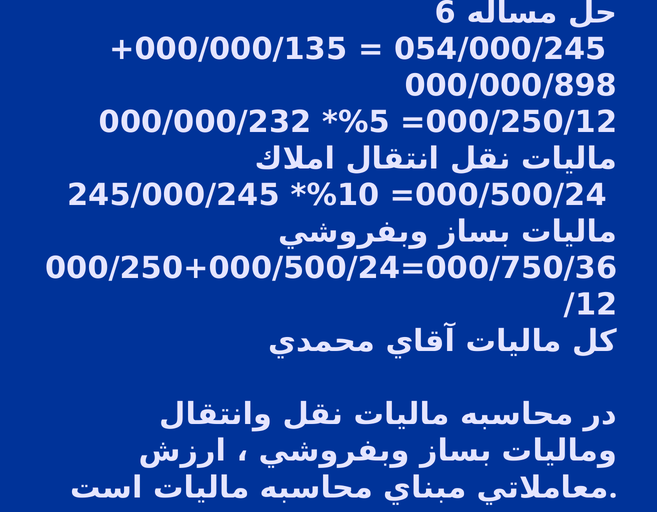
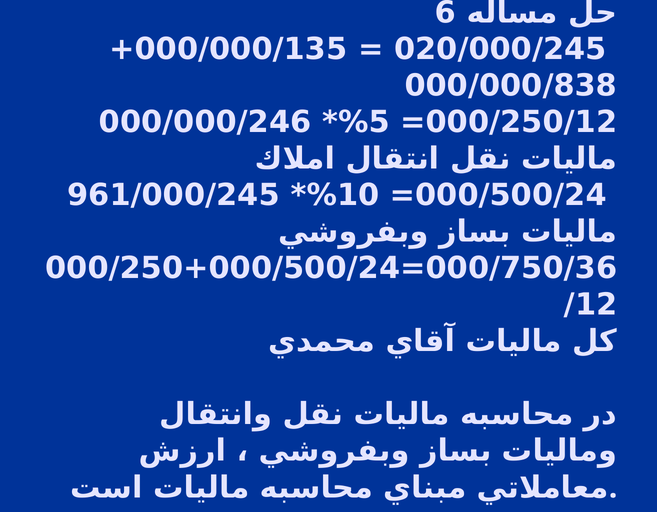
054/000/245: 054/000/245 -> 020/000/245 (500, 49)
000/000/898: 000/000/898 -> 000/000/838 (511, 86)
000/000/232: 000/000/232 -> 000/000/246 (205, 122)
245/000/245: 245/000/245 -> 961/000/245 (173, 195)
